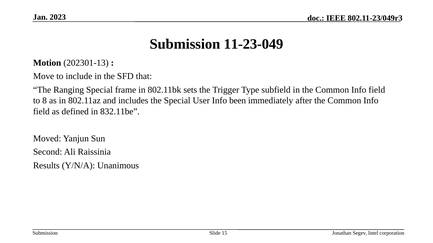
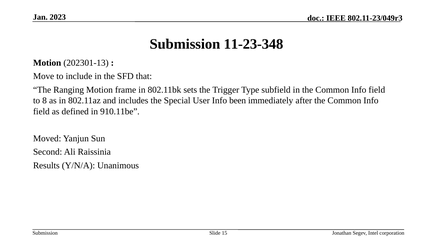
11-23-049: 11-23-049 -> 11-23-348 (254, 44)
Ranging Special: Special -> Motion (99, 90)
832.11be: 832.11be -> 910.11be (120, 112)
